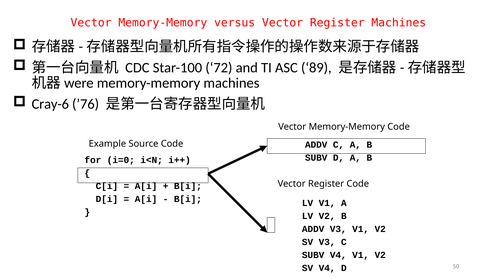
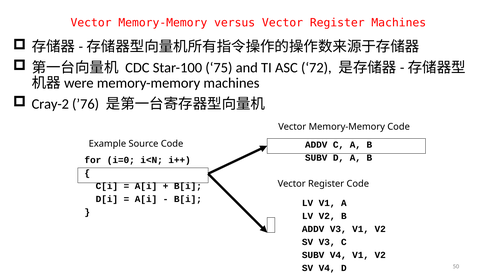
72: 72 -> 75 (219, 68)
89: 89 -> 72 (316, 68)
Cray-6: Cray-6 -> Cray-2 (50, 104)
